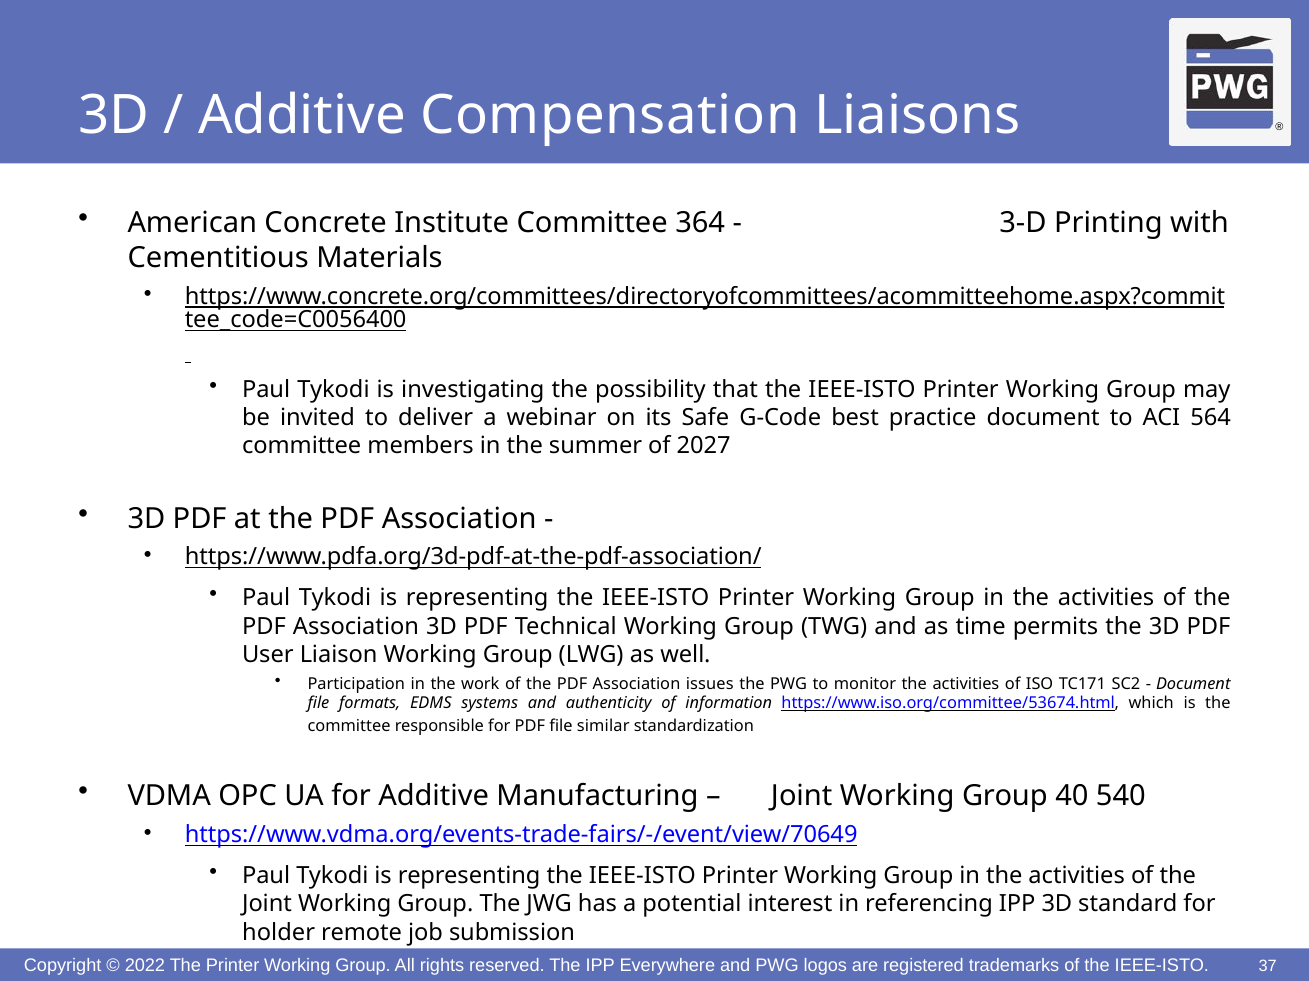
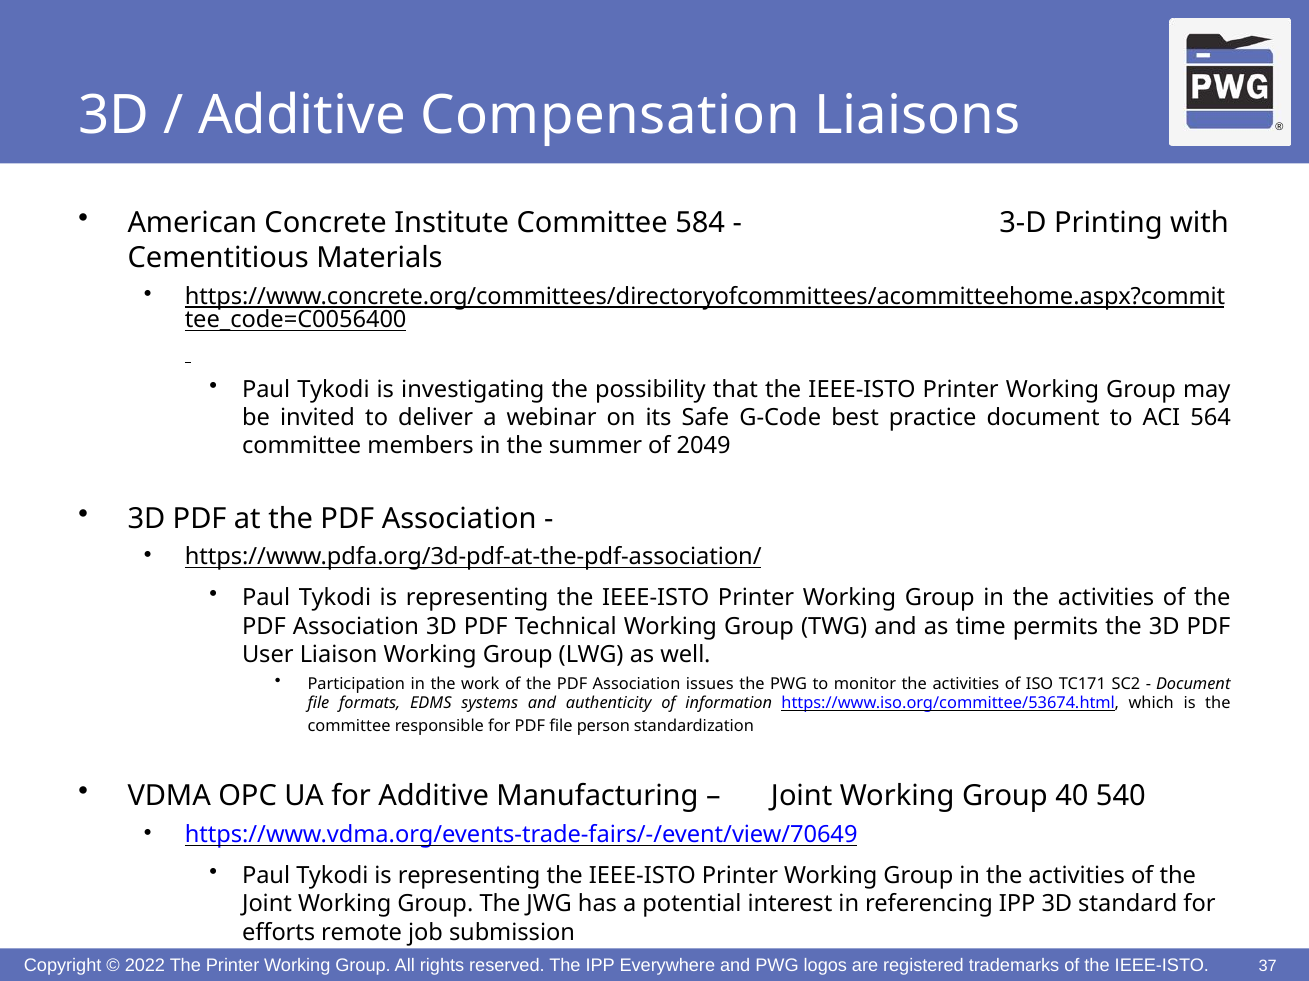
364: 364 -> 584 (700, 223)
2027: 2027 -> 2049 (704, 446)
similar: similar -> person (603, 726)
holder: holder -> efforts (279, 933)
